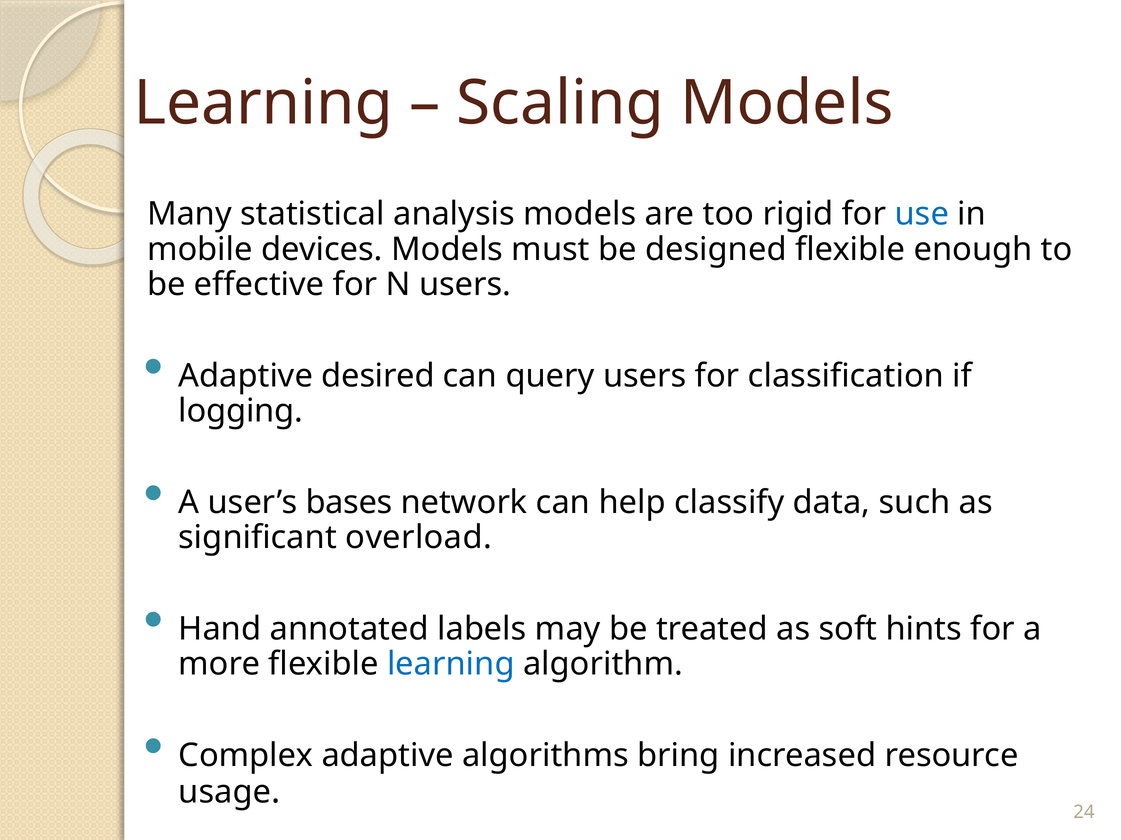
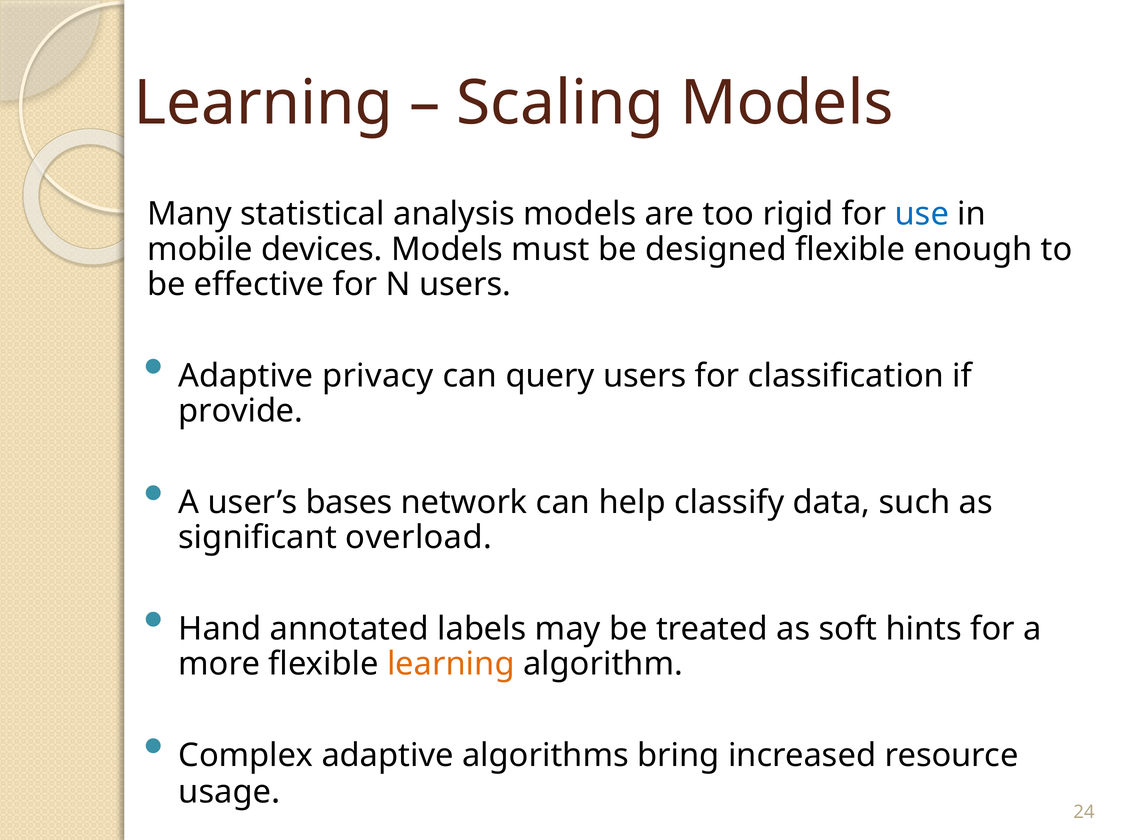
desired: desired -> privacy (378, 376)
logging: logging -> provide (241, 411)
learning colour: blue -> orange (451, 665)
